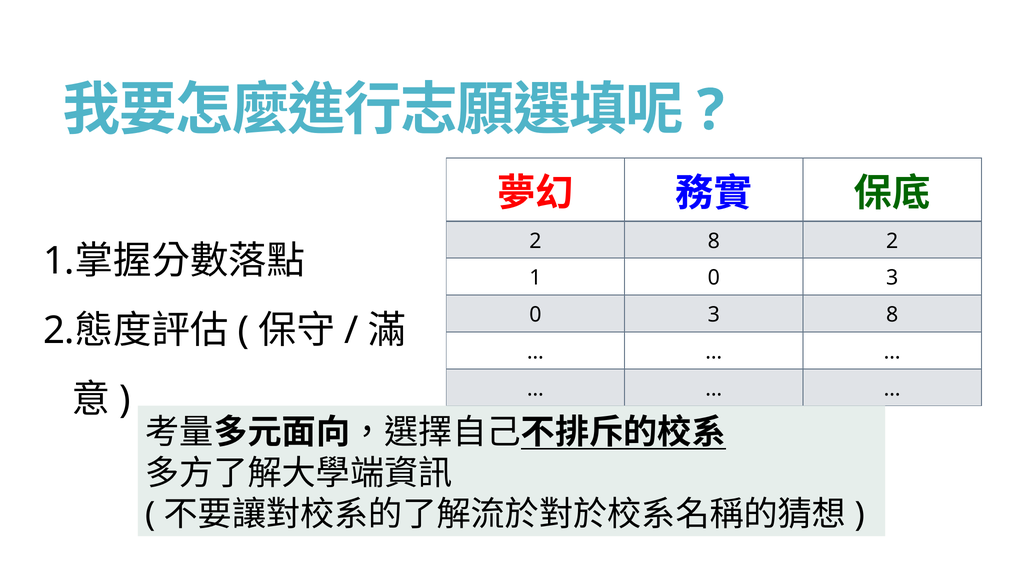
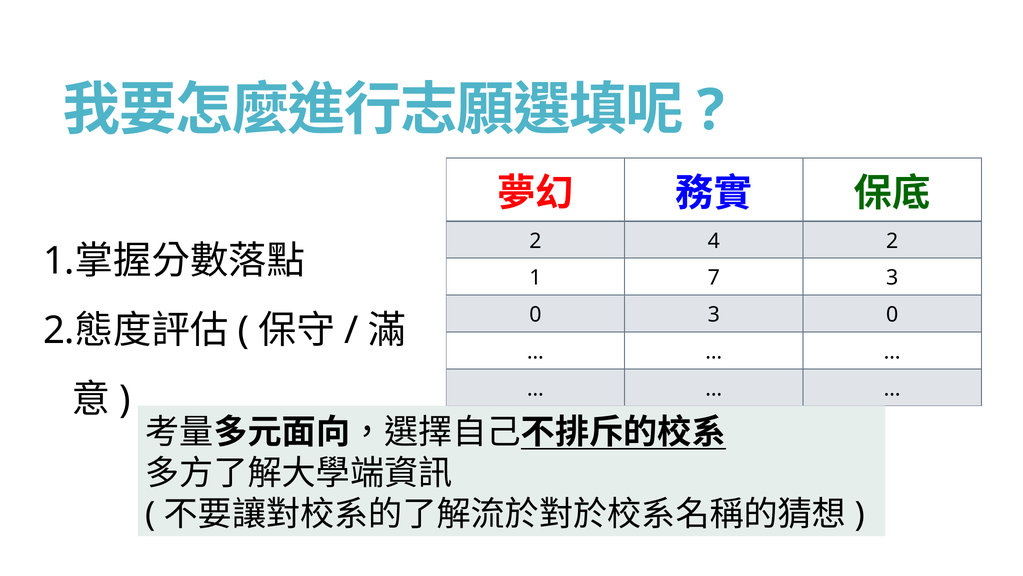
2 8: 8 -> 4 (714, 241)
1 0: 0 -> 7 (714, 278)
0 3 8: 8 -> 0 (892, 314)
